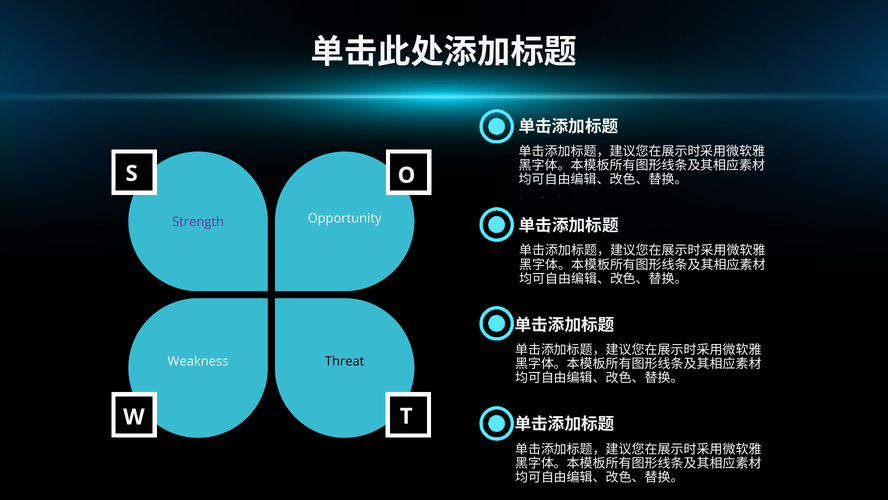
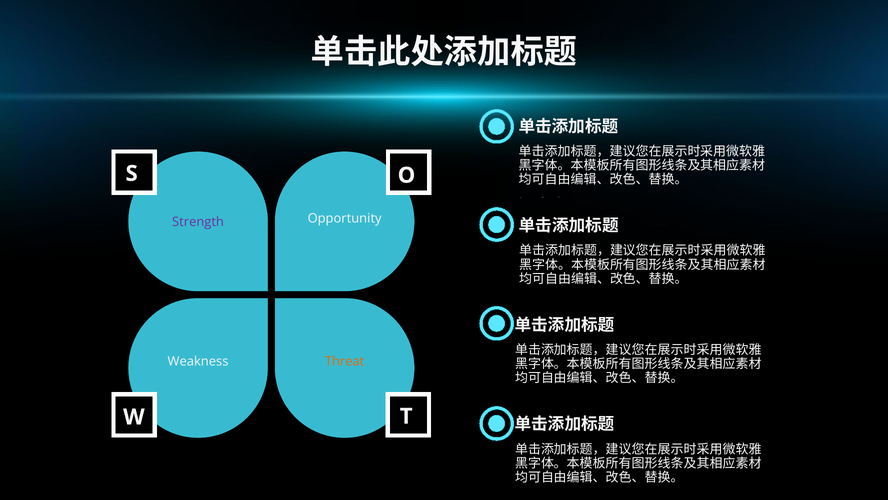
Threat colour: black -> orange (345, 361)
